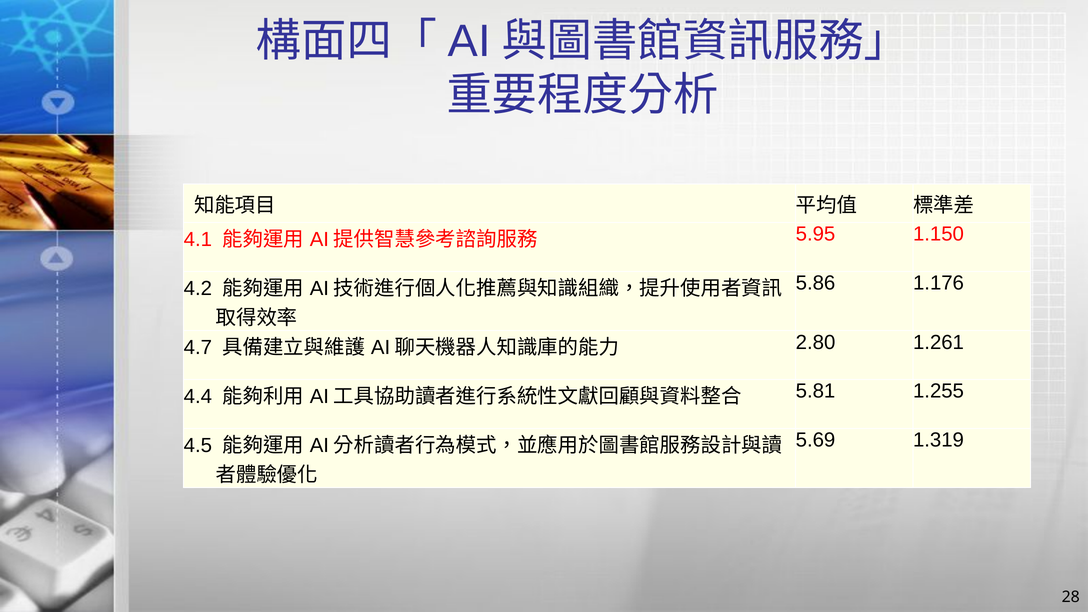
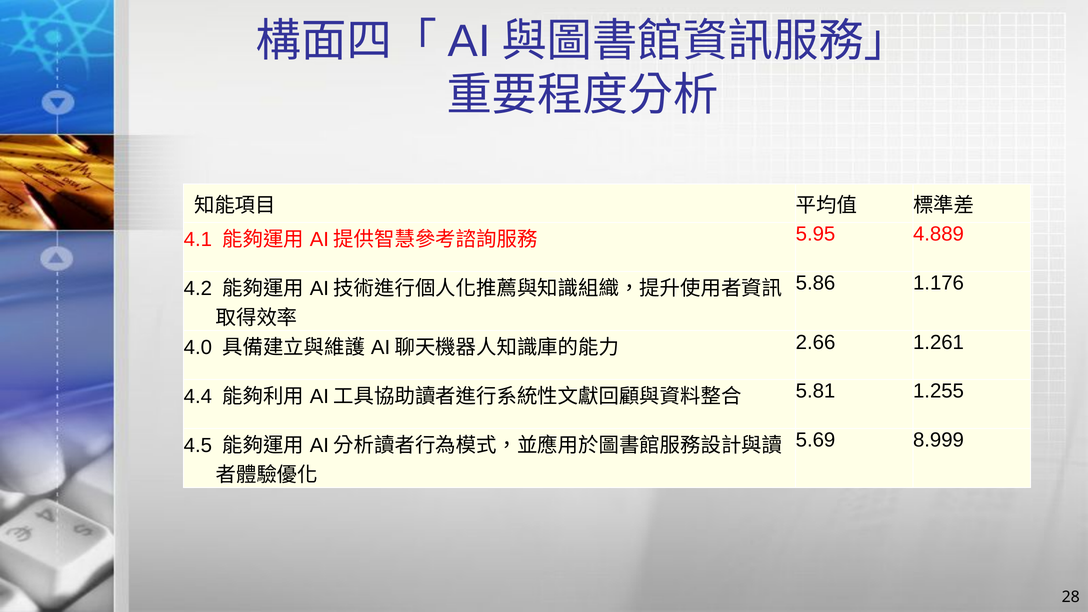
1.150: 1.150 -> 4.889 (939, 234)
4.7: 4.7 -> 4.0 (198, 347)
2.80: 2.80 -> 2.66 (816, 342)
1.319: 1.319 -> 8.999 (939, 440)
